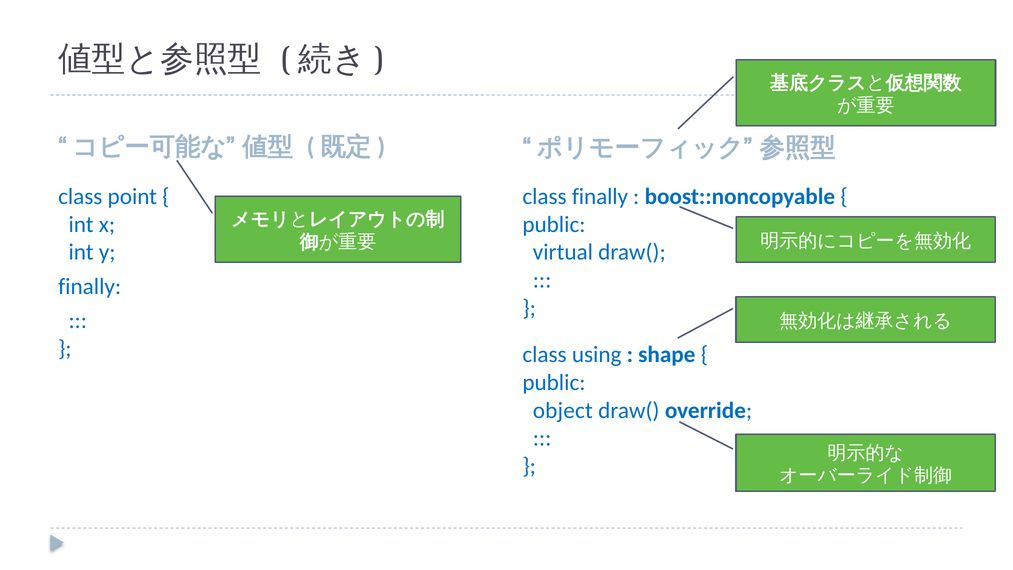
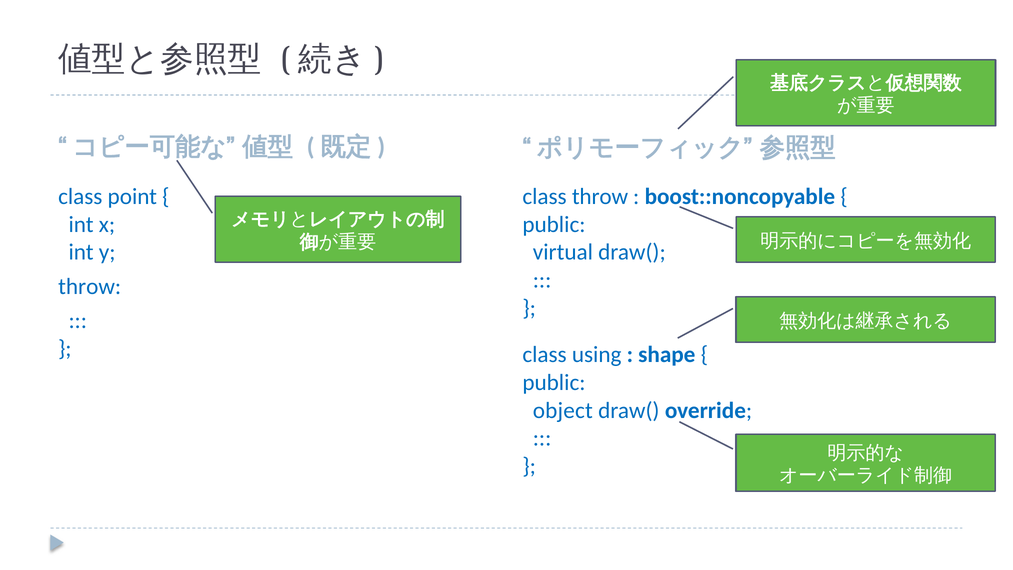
class finally: finally -> throw (600, 197)
finally: finally -> throw (90, 286)
